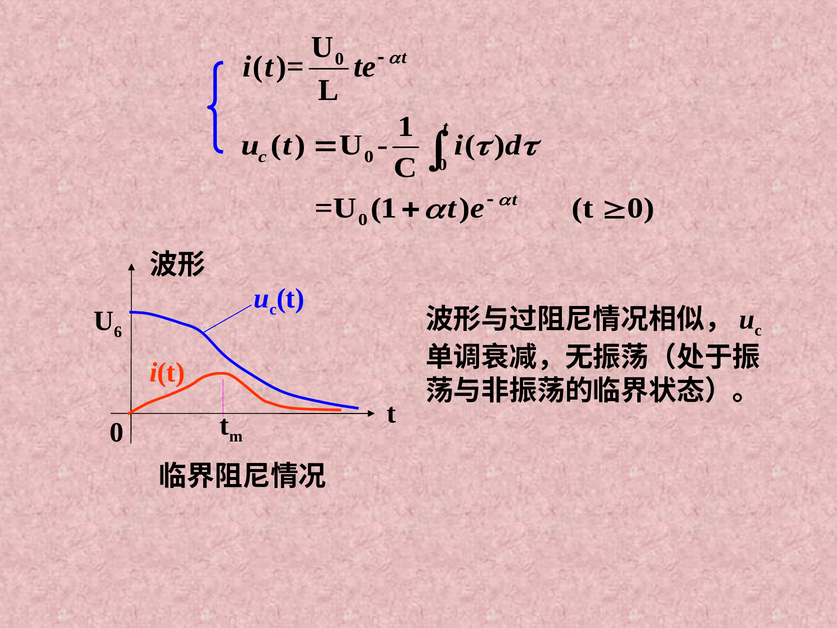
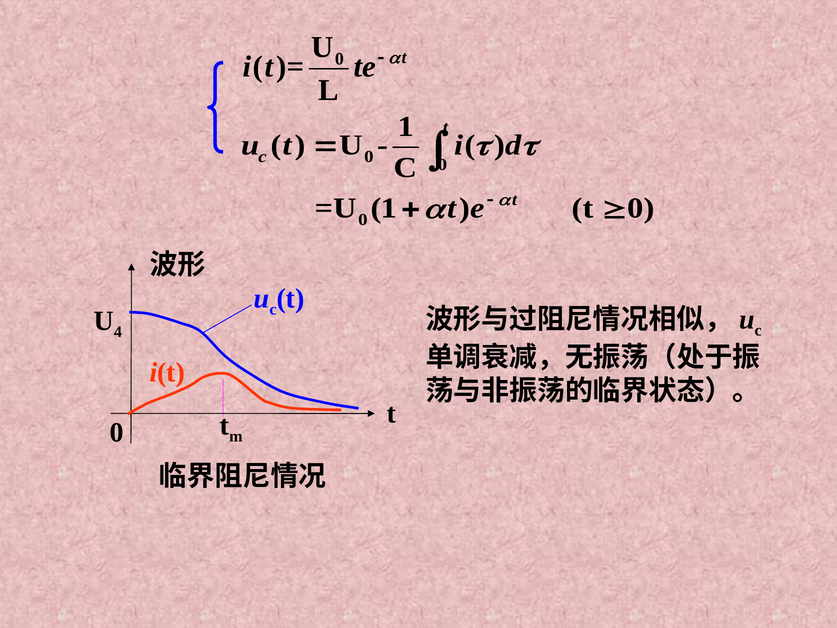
6: 6 -> 4 (118, 332)
